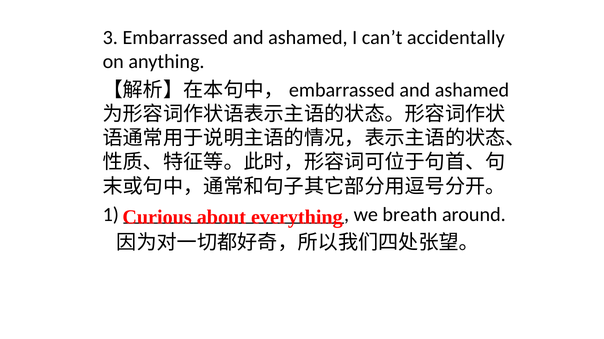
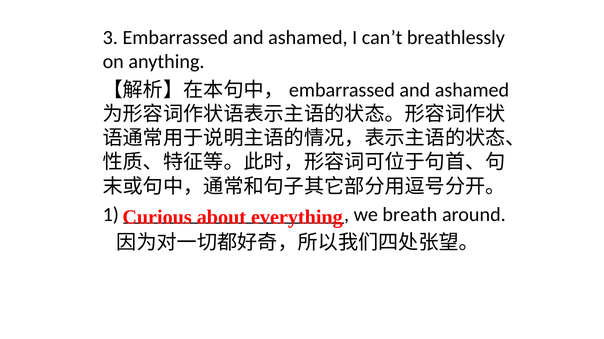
accidentally: accidentally -> breathlessly (456, 38)
